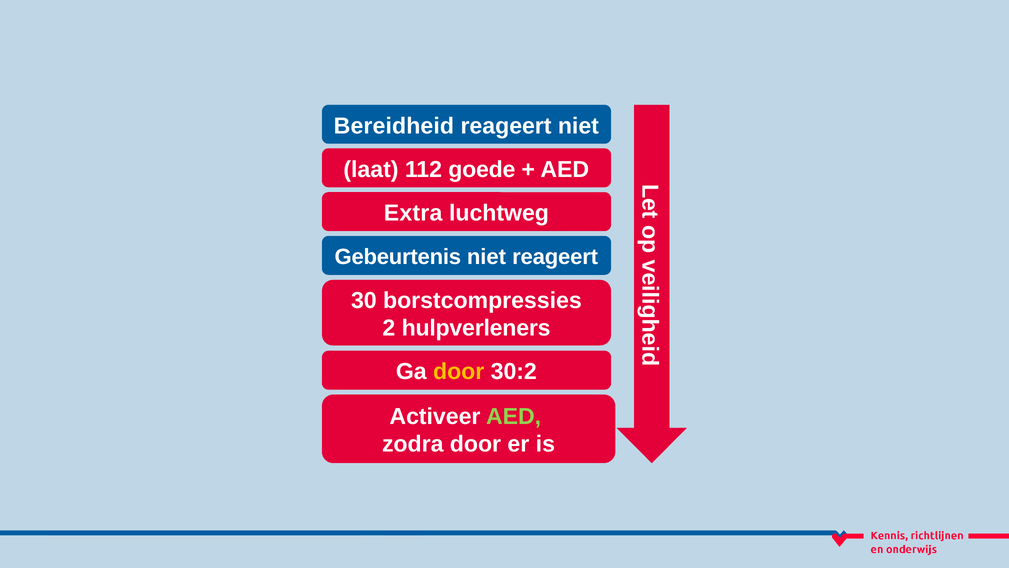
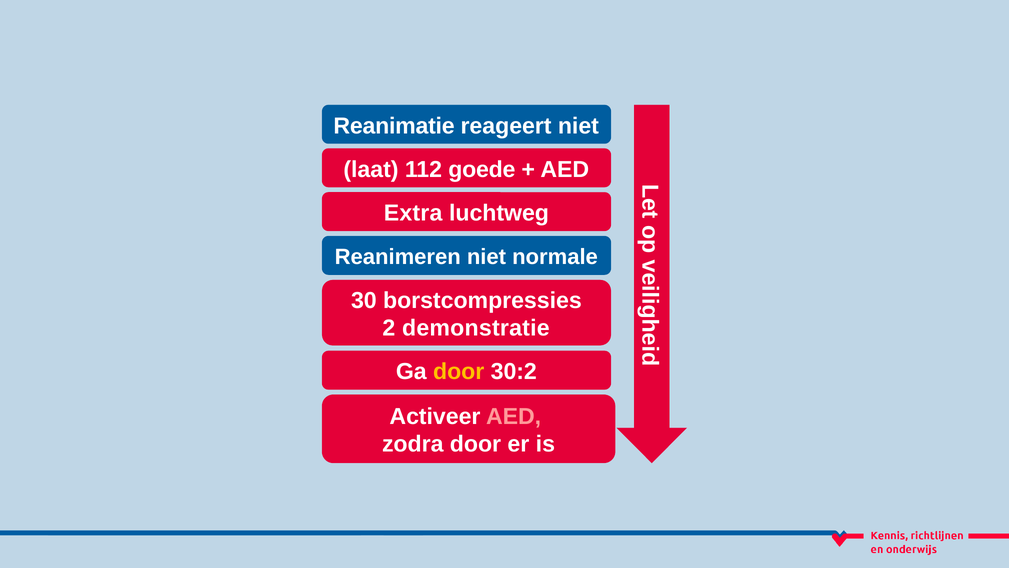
Bereidheid: Bereidheid -> Reanimatie (394, 126)
Gebeurtenis: Gebeurtenis -> Reanimeren (398, 257)
niet reageert: reageert -> normale (555, 257)
hulpverleners: hulpverleners -> demonstratie (476, 328)
AED colour: light green -> pink (514, 416)
